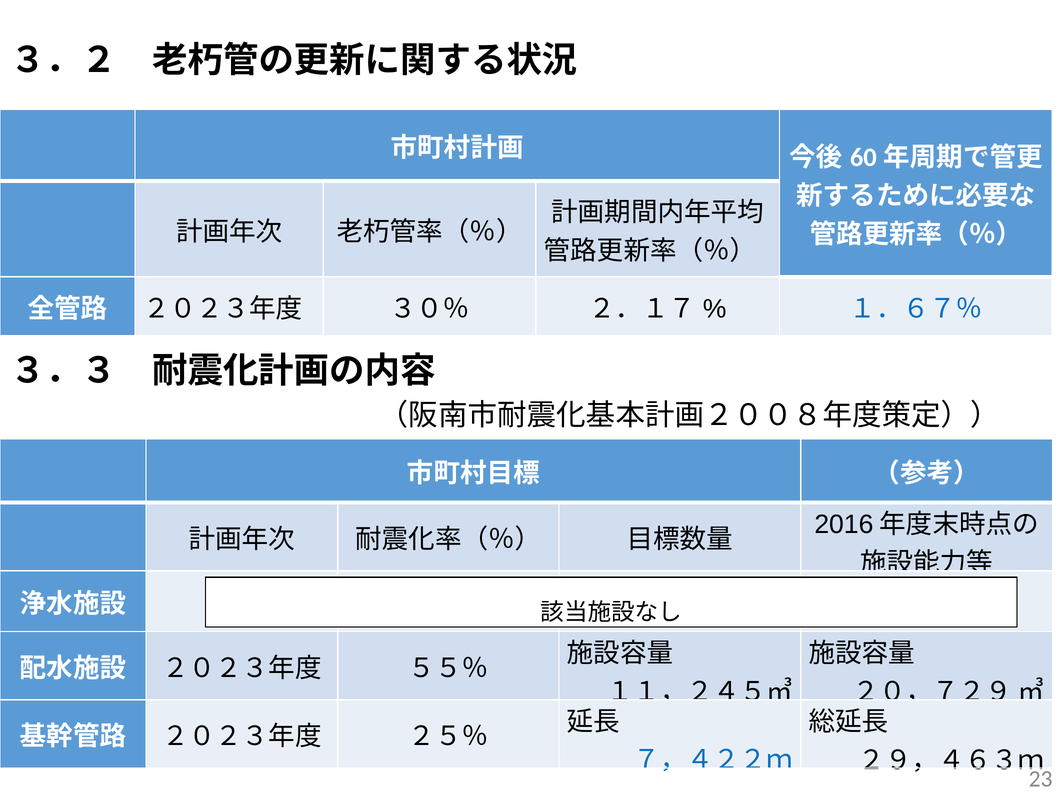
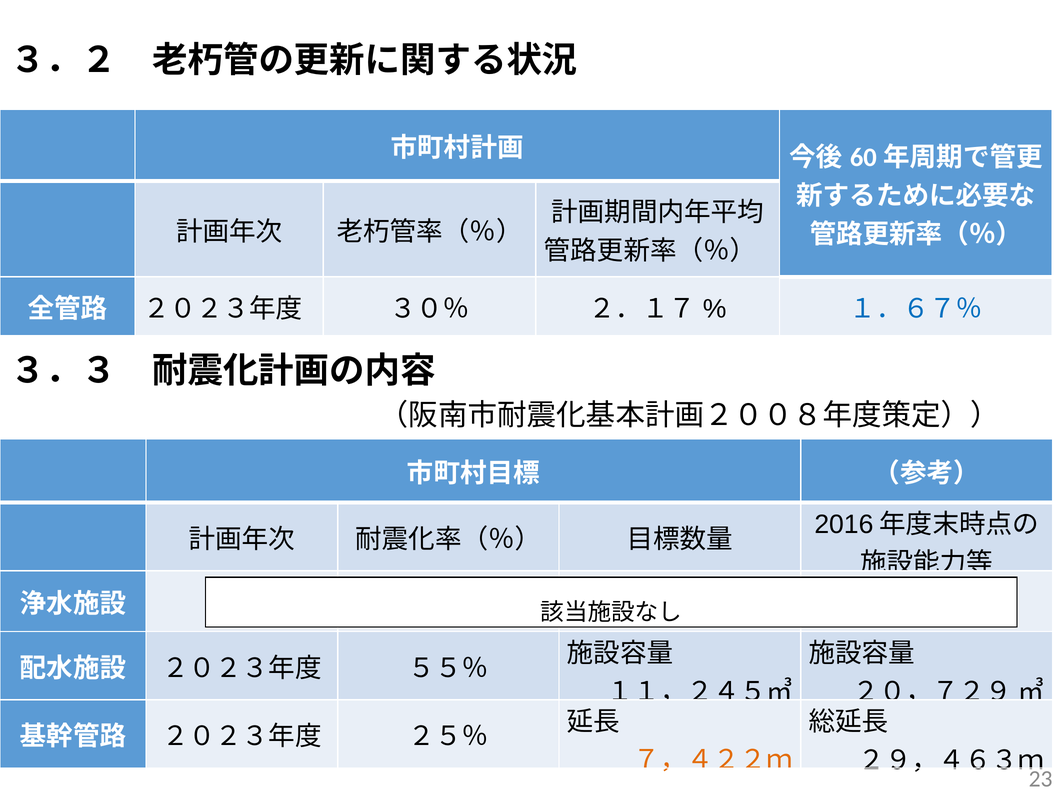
７，４２２ｍ colour: blue -> orange (713, 760)
